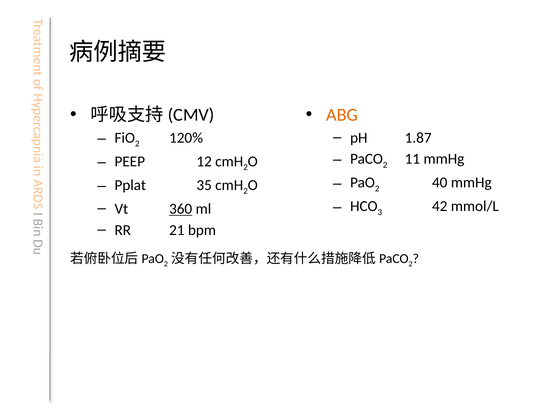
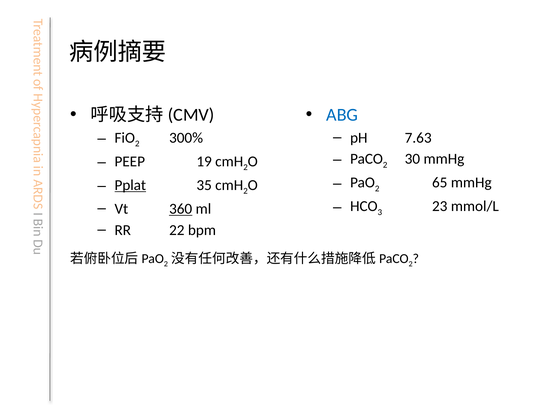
ABG colour: orange -> blue (342, 115)
1.87: 1.87 -> 7.63 (418, 138)
120%: 120% -> 300% (186, 138)
11: 11 -> 30 (412, 159)
12: 12 -> 19 (204, 162)
40: 40 -> 65 (440, 183)
Pplat underline: none -> present (130, 185)
42: 42 -> 23 (440, 207)
21: 21 -> 22 (177, 230)
